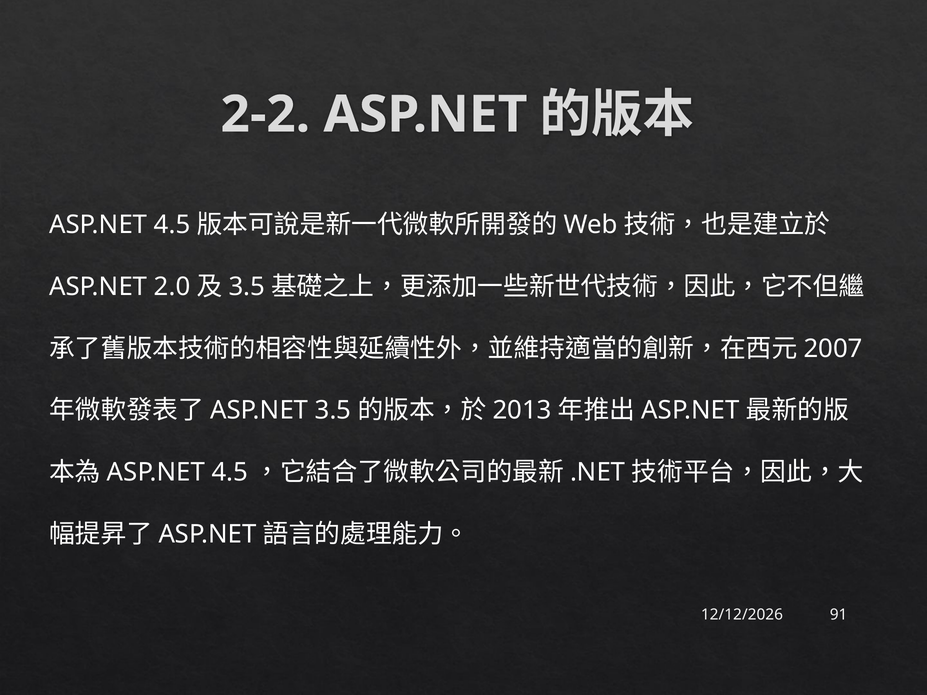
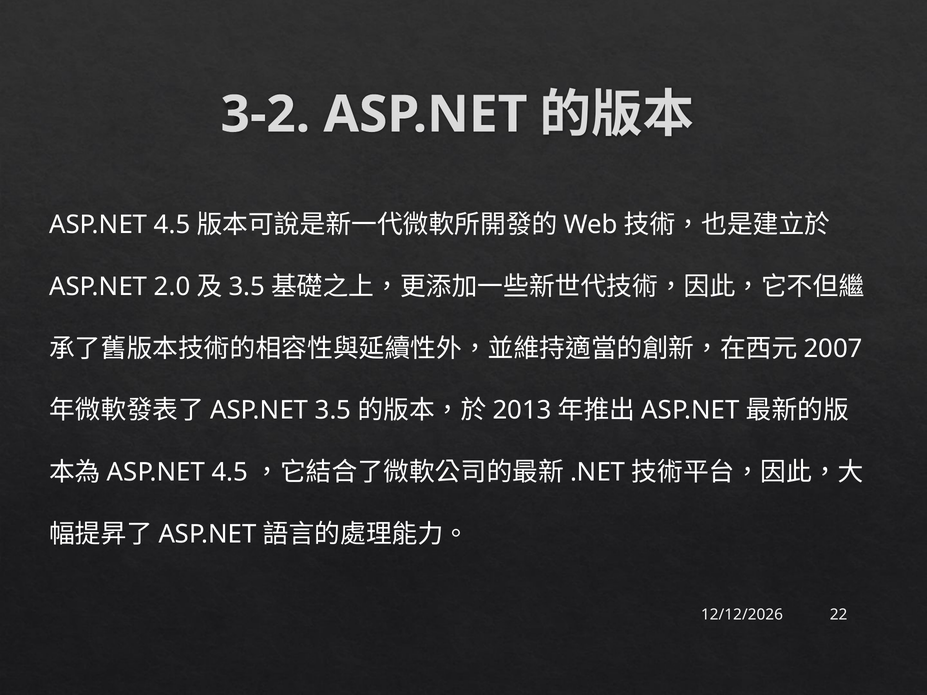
2-2: 2-2 -> 3-2 (265, 115)
91: 91 -> 22 (839, 615)
